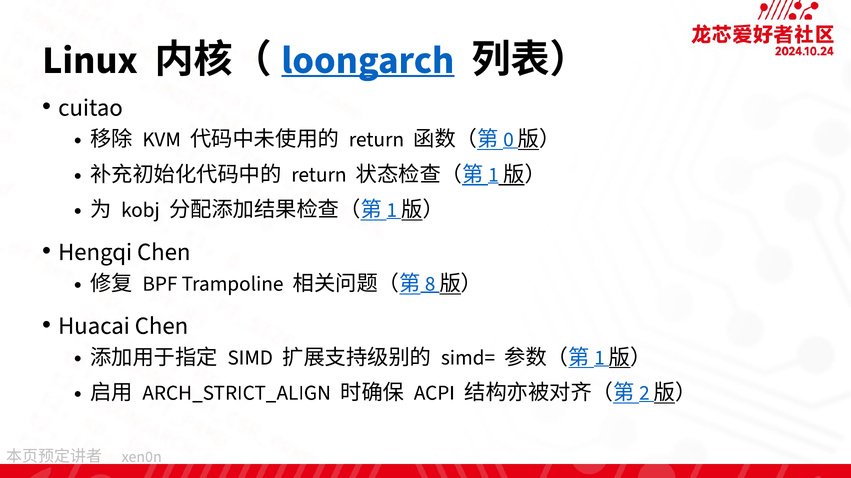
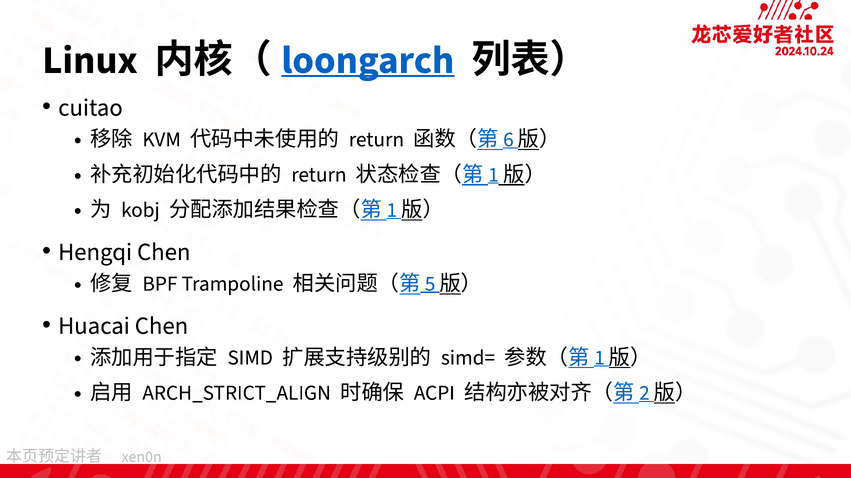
0: 0 -> 6 (508, 140)
8: 8 -> 5 (430, 284)
